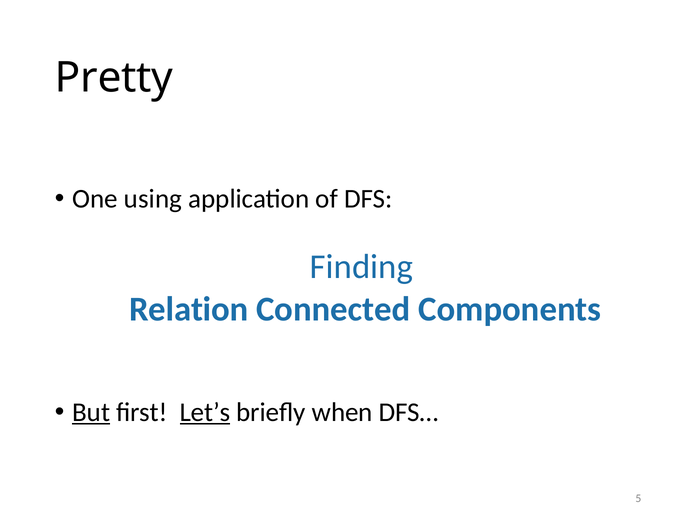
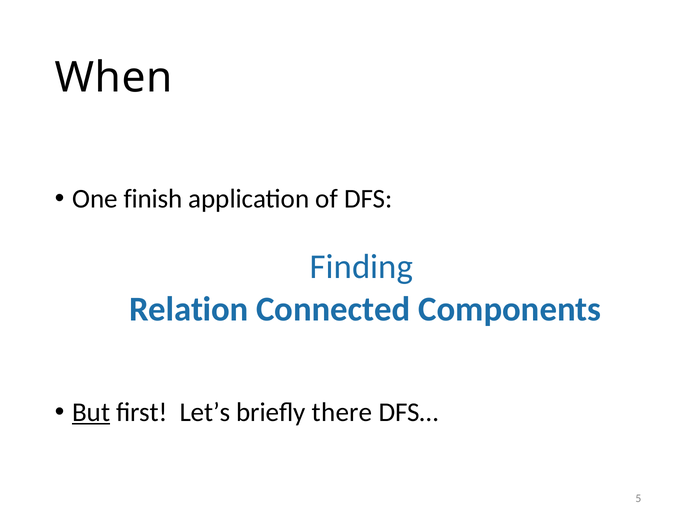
Pretty: Pretty -> When (114, 78)
using: using -> finish (153, 199)
Let’s underline: present -> none (205, 412)
when: when -> there (342, 412)
